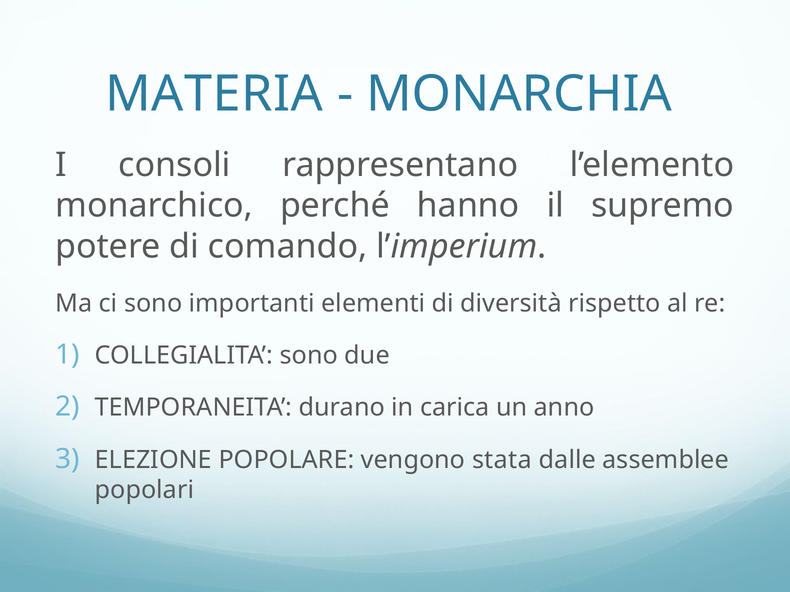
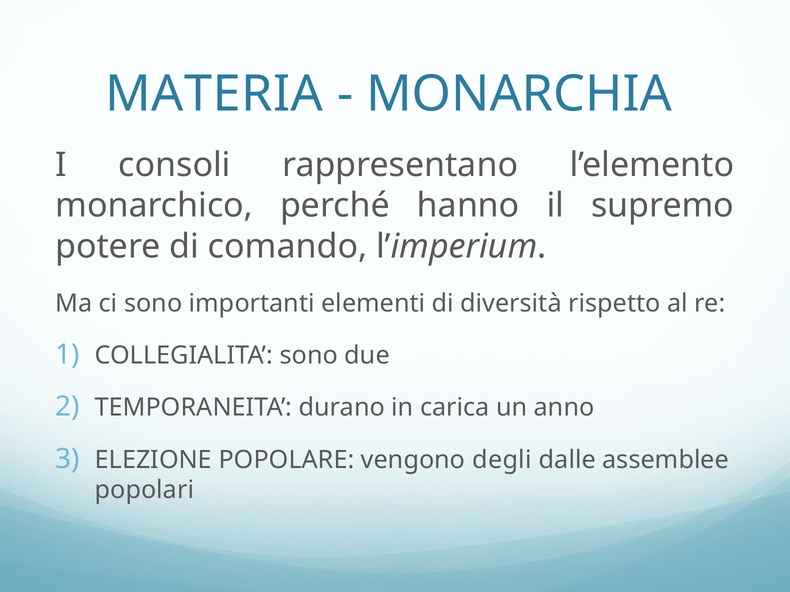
stata: stata -> degli (502, 460)
